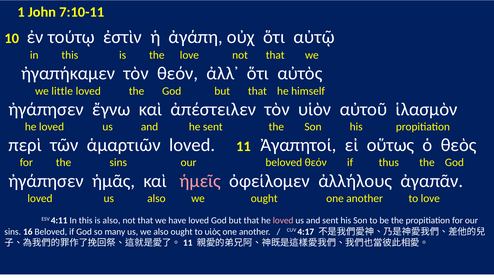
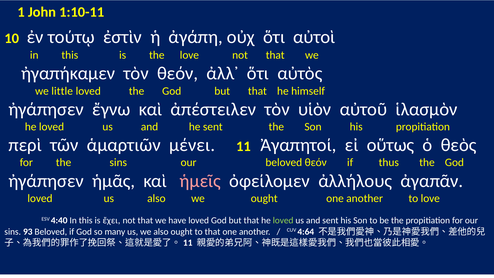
7:10-11: 7:10-11 -> 1:10-11 (82, 12)
αὐτῷ: αὐτῷ -> αὐτοὶ (314, 37)
ἁμαρτιῶν loved: loved -> μένει (192, 145)
4:11: 4:11 -> 4:40 (59, 221)
is also: also -> ἔχει (111, 221)
loved colour: pink -> light green (283, 221)
16: 16 -> 93 (28, 232)
to υἱὸς: υἱὸς -> that (213, 232)
4:17: 4:17 -> 4:64 (306, 232)
